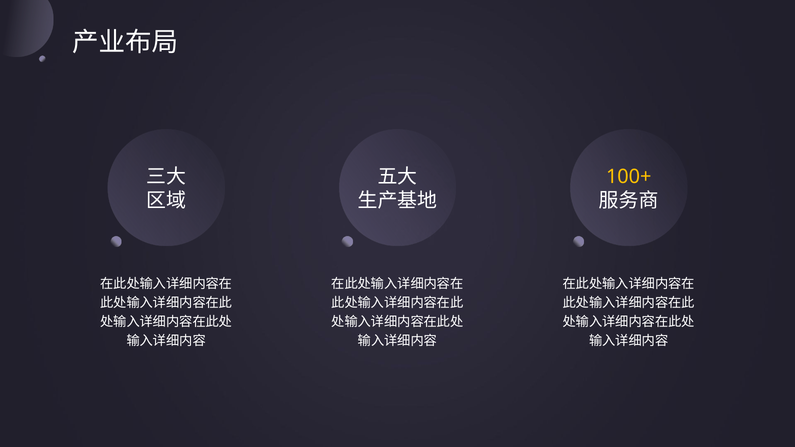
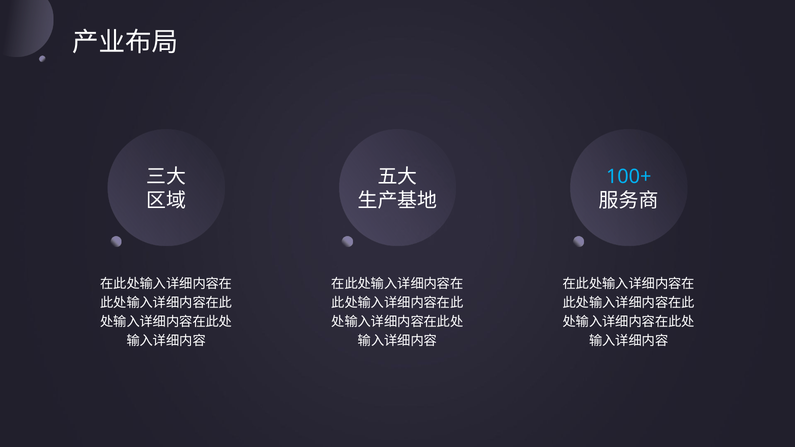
100+ colour: yellow -> light blue (629, 177)
